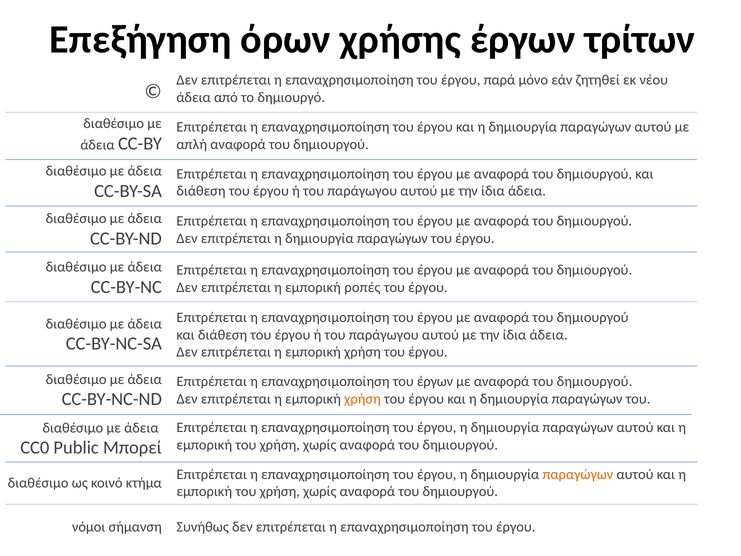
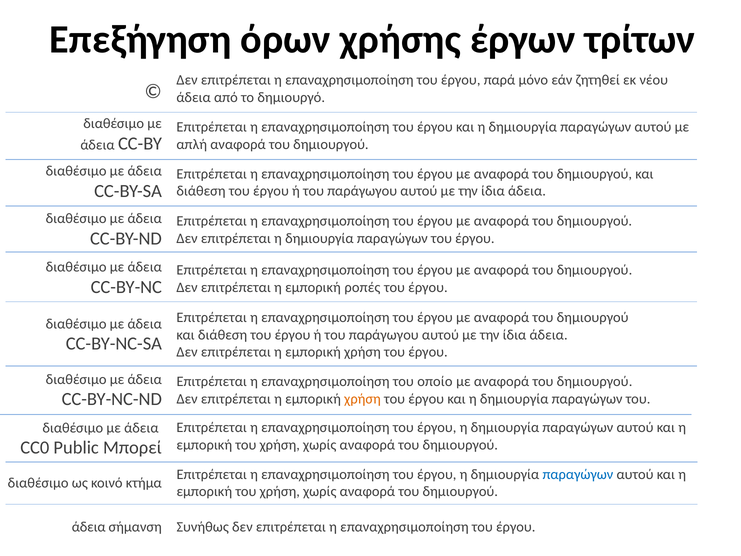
του έργων: έργων -> οποίο (435, 382)
παραγώγων colour: orange -> blue (578, 474)
νόμοι: νόμοι -> άδεια (89, 527)
